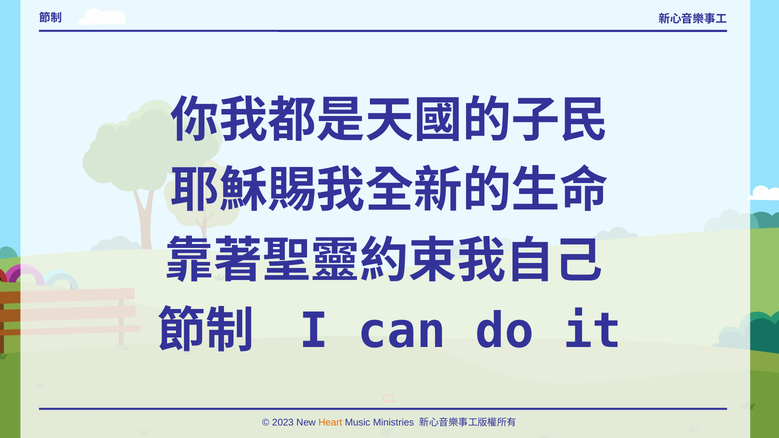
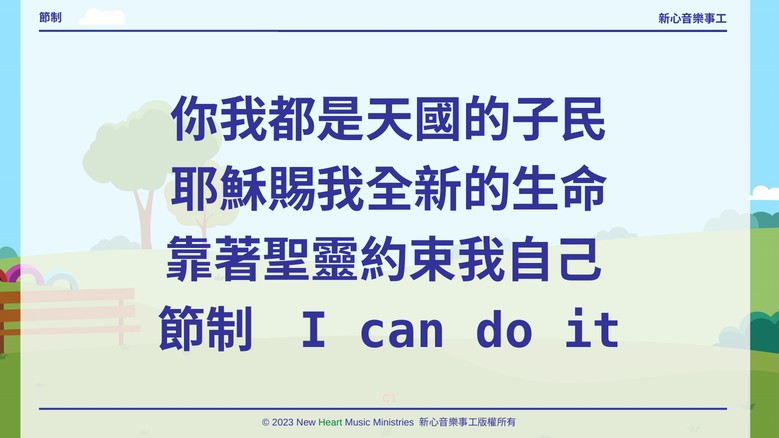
Heart colour: orange -> green (330, 423)
